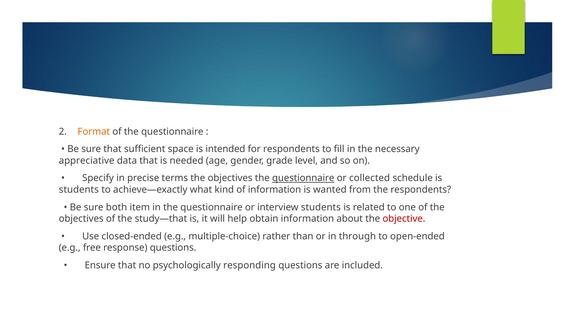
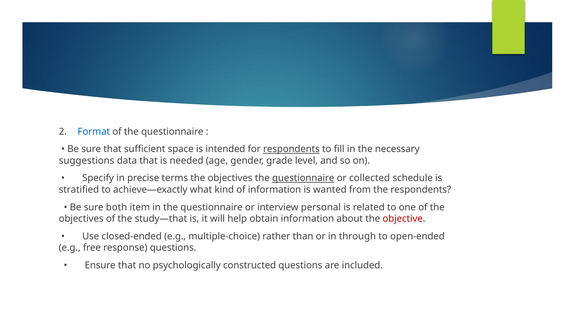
Format colour: orange -> blue (94, 131)
respondents underline: none -> present (291, 149)
appreciative: appreciative -> suggestions (87, 160)
students: students -> stratified (79, 189)
interview students: students -> personal (321, 207)
responding: responding -> constructed (250, 265)
